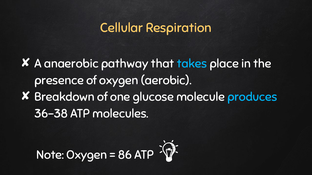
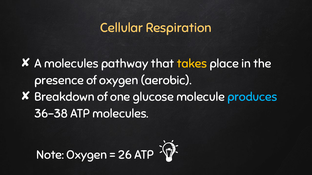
A anaerobic: anaerobic -> molecules (71, 64)
takes colour: light blue -> yellow (192, 64)
86: 86 -> 26 (125, 155)
